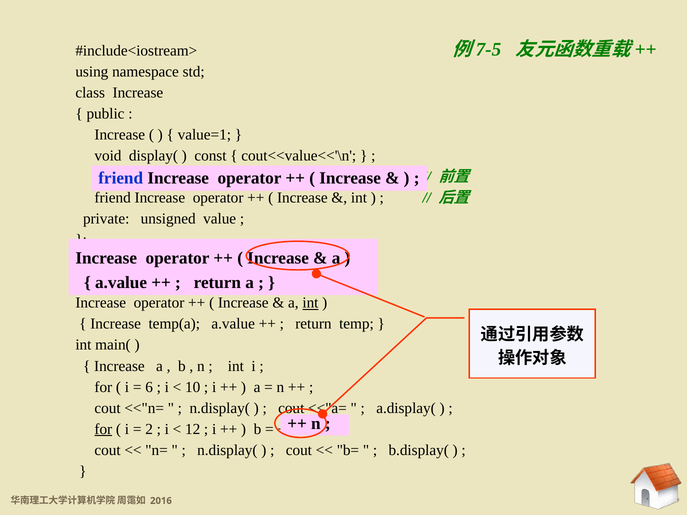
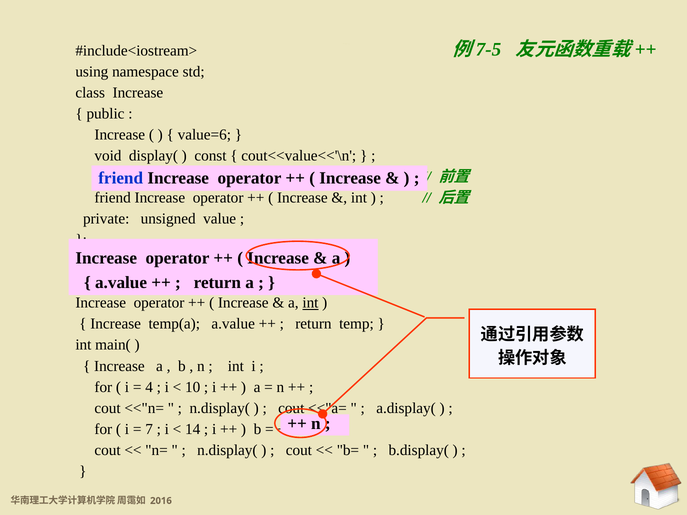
value=1: value=1 -> value=6 (204, 135)
6: 6 -> 4 (149, 387)
for underline: present -> none (103, 429)
2: 2 -> 7 (149, 429)
12: 12 -> 14 (193, 429)
